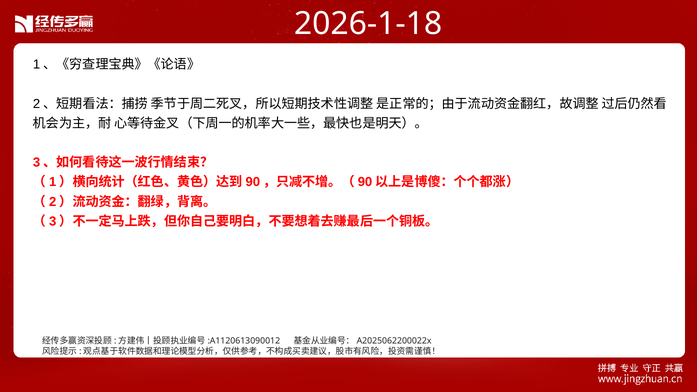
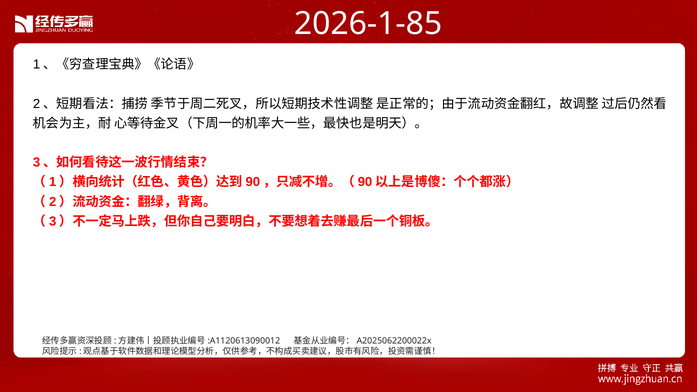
2026-1-18: 2026-1-18 -> 2026-1-85 (368, 24)
